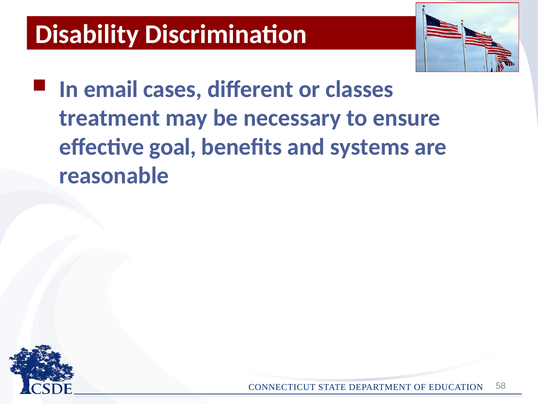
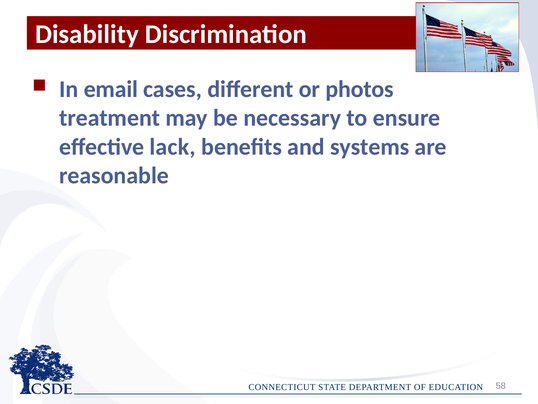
classes: classes -> photos (360, 89)
goal: goal -> lack (173, 147)
